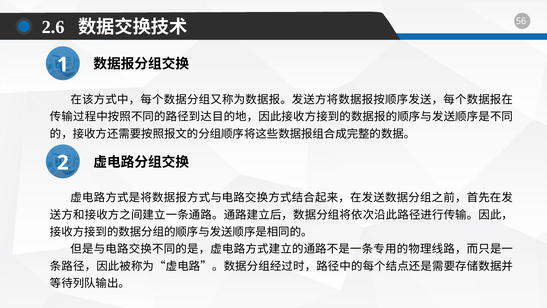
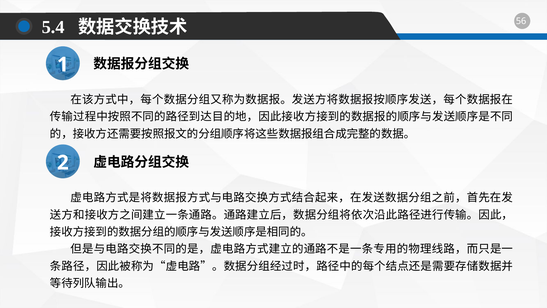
2.6: 2.6 -> 5.4 (53, 27)
